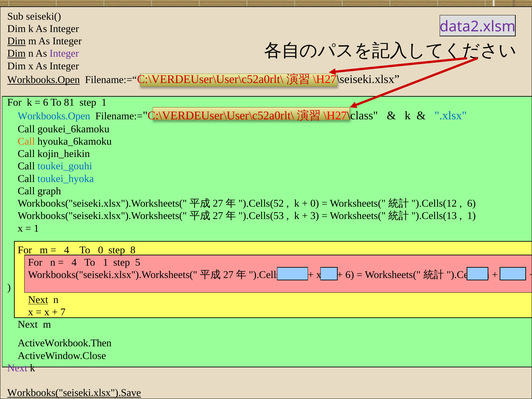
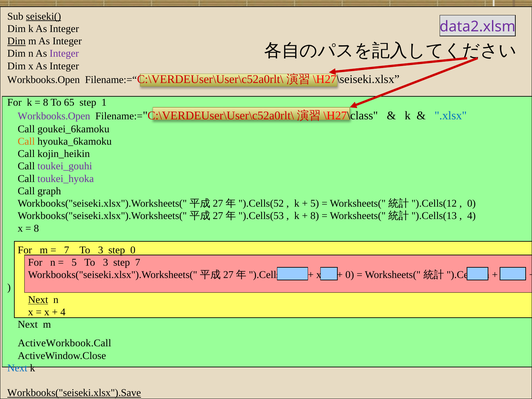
seiseki( underline: none -> present (44, 16)
Dim underline: present -> none (17, 54)
Workbooks.Open underline: present -> none (44, 80)
6: 6 -> 8 (46, 102)
81: 81 -> 65 (69, 102)
Workbooks.Open colour: blue -> purple (54, 116)
toukei_gouhi colour: blue -> purple (65, 166)
toukei_hyoka colour: blue -> purple (66, 179)
0: 0 -> 5 (315, 203)
6: 6 -> 0 (471, 203)
3: 3 -> 8 (315, 216)
1: 1 -> 4 (471, 216)
1: 1 -> 8 (36, 228)
4: 4 -> 7 (67, 250)
0: 0 -> 3 (101, 250)
step 8: 8 -> 0 (133, 250)
4: 4 -> 5 (74, 262)
1: 1 -> 3 (106, 262)
step 5: 5 -> 7 (138, 262)
6: 6 -> 0 (350, 275)
7: 7 -> 4 (63, 312)
ActiveWorkbook.Then: ActiveWorkbook.Then -> ActiveWorkbook.Call (65, 343)
Next colour: purple -> blue (17, 368)
